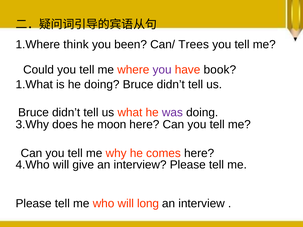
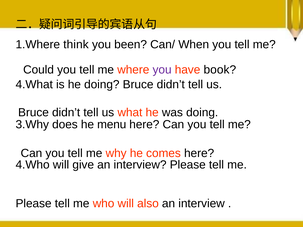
Trees: Trees -> When (194, 45)
1.What: 1.What -> 4.What (34, 85)
was colour: purple -> black (172, 113)
moon: moon -> menu (112, 125)
long: long -> also (148, 204)
